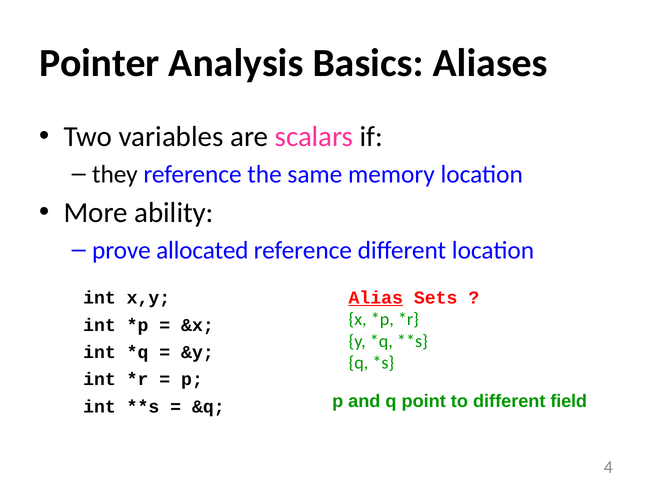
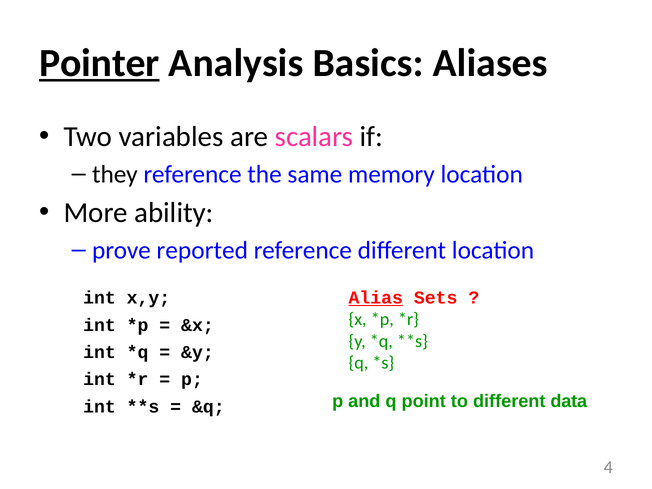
Pointer underline: none -> present (99, 63)
allocated: allocated -> reported (202, 250)
field: field -> data (569, 401)
